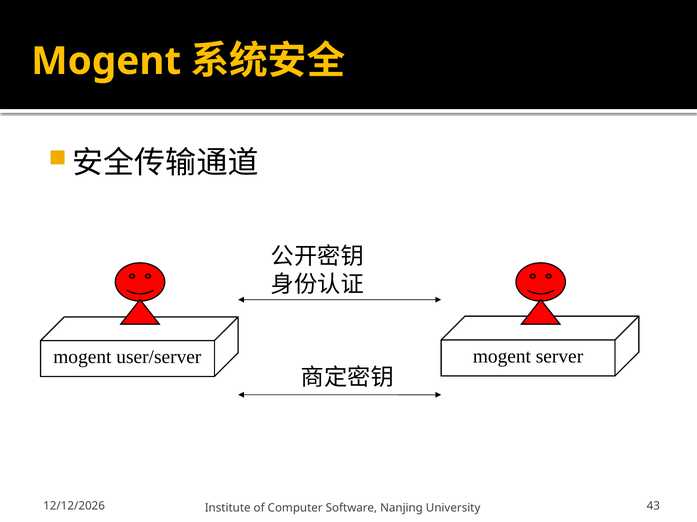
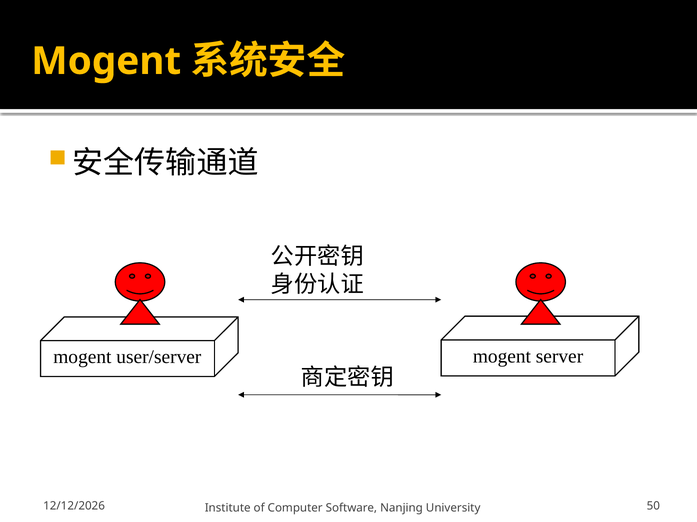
43: 43 -> 50 (653, 507)
